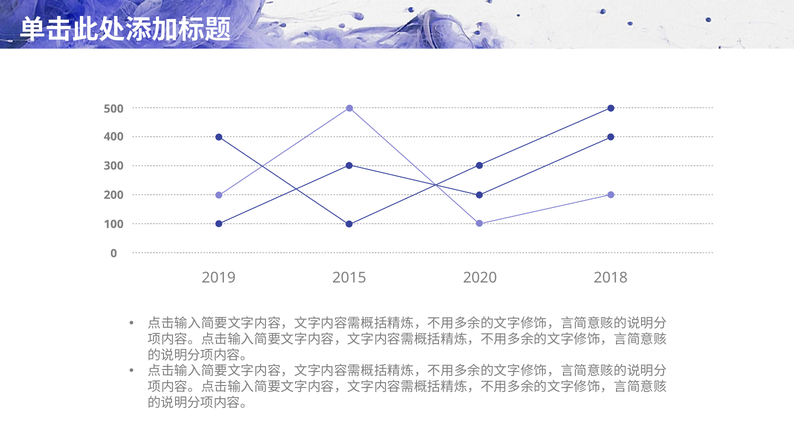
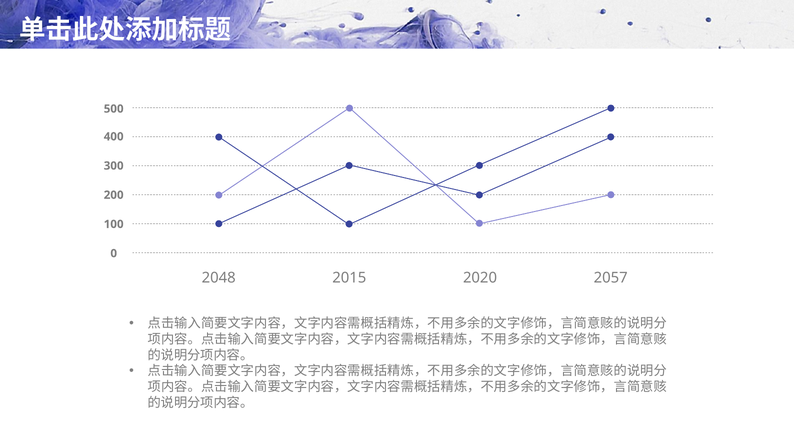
2019: 2019 -> 2048 (219, 278)
2018: 2018 -> 2057 (611, 278)
